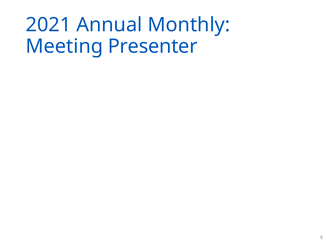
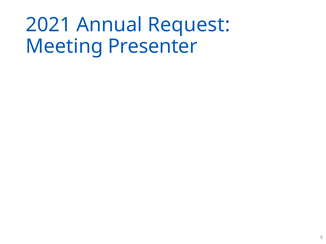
Monthly: Monthly -> Request (189, 25)
